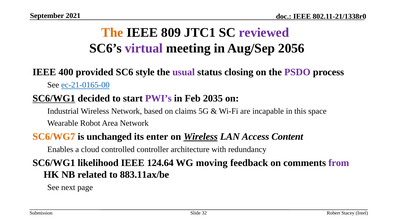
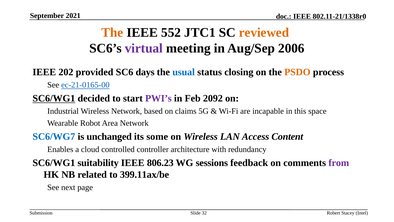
809: 809 -> 552 (171, 32)
reviewed colour: purple -> orange (264, 32)
2056: 2056 -> 2006 (291, 48)
400: 400 -> 202 (66, 72)
style: style -> days (145, 72)
usual colour: purple -> blue (184, 72)
PSDO colour: purple -> orange (297, 72)
2035: 2035 -> 2092 (213, 98)
SC6/WG7 colour: orange -> blue (54, 136)
enter: enter -> some (157, 136)
Wireless underline: present -> none (201, 136)
likelihood: likelihood -> suitability (98, 163)
124.64: 124.64 -> 806.23 (160, 163)
moving: moving -> sessions (212, 163)
883.11ax/be: 883.11ax/be -> 399.11ax/be (144, 174)
